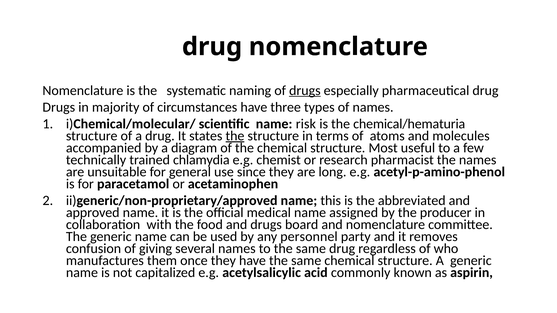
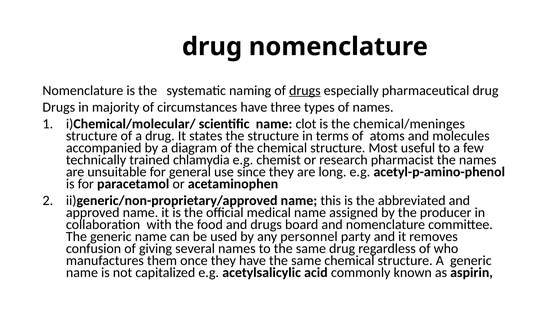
risk: risk -> clot (306, 124)
chemical/hematuria: chemical/hematuria -> chemical/meninges (409, 124)
the underline: present -> none (235, 136)
